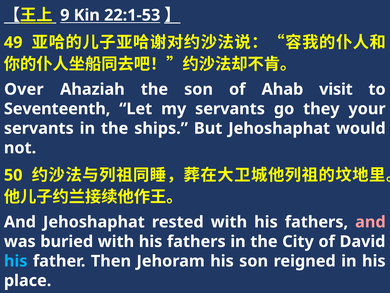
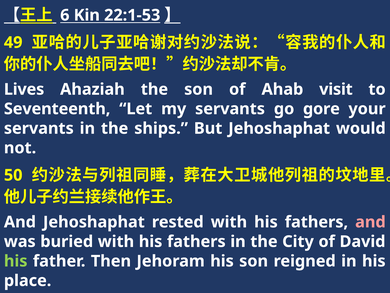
9: 9 -> 6 (65, 15)
Over: Over -> Lives (24, 89)
they: they -> gore (321, 109)
his colour: light blue -> light green (16, 261)
